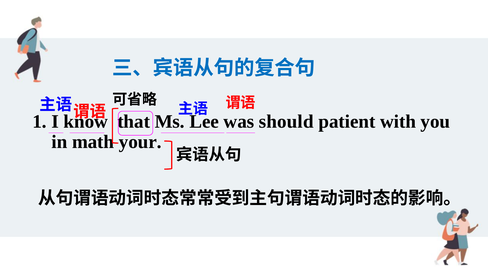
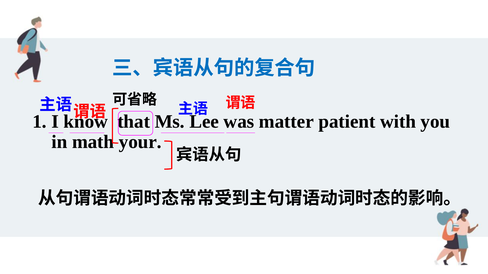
should: should -> matter (286, 122)
